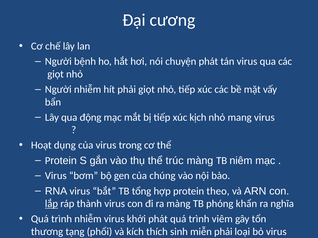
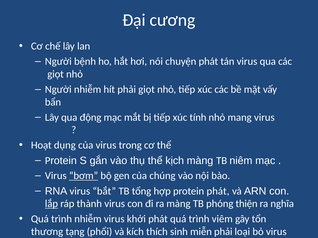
kịch: kịch -> tính (198, 118)
trúc: trúc -> kịch (175, 161)
bơm underline: none -> present (84, 176)
protein theo: theo -> phát (218, 191)
khẩn: khẩn -> thiện (247, 204)
